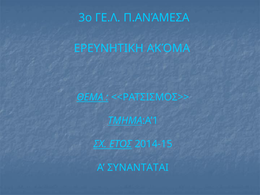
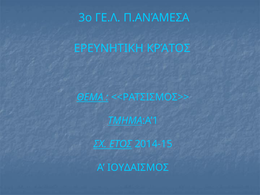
ΑΚΌΜΑ: ΑΚΌΜΑ -> ΚΡΆΤΟΣ (169, 48)
ΣΥΝΑΝΤΑΤΑΙ: ΣΥΝΑΝΤΑΤΑΙ -> ΙΟΥΔΑΙΣΜΟΣ (138, 168)
